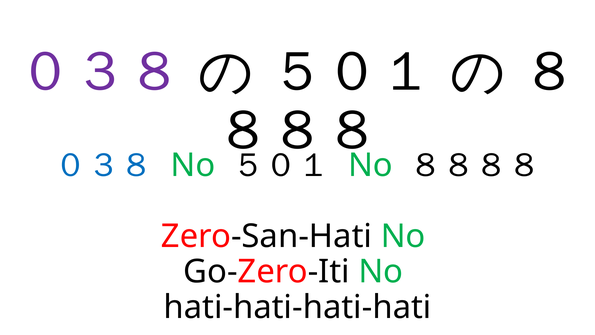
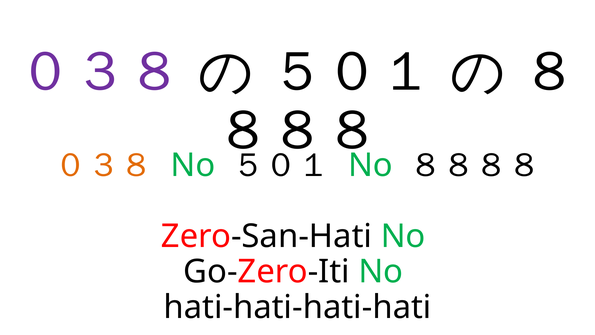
０３８ colour: blue -> orange (104, 165)
